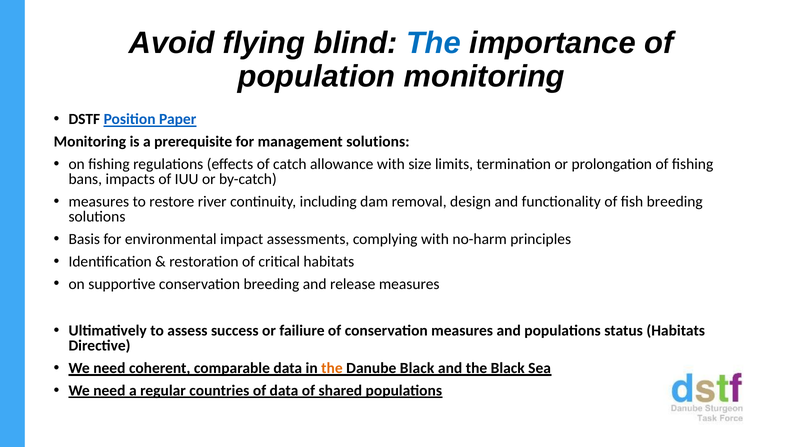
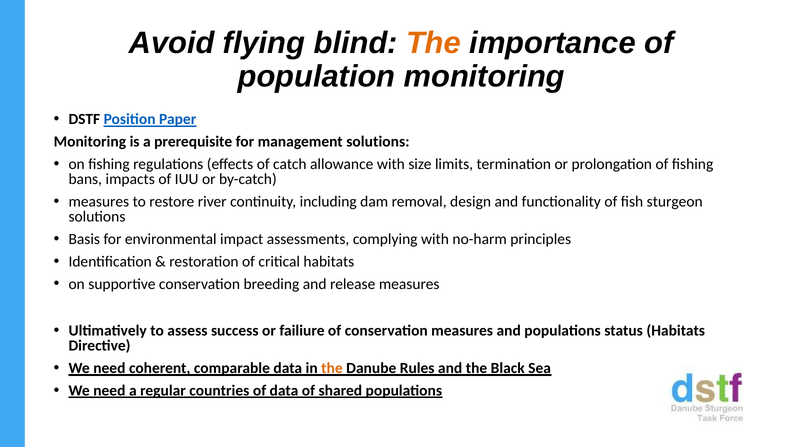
The colour: blue -> orange (434, 43)
fish breeding: breeding -> sturgeon (675, 202)
Danube Black: Black -> Rules (417, 368)
